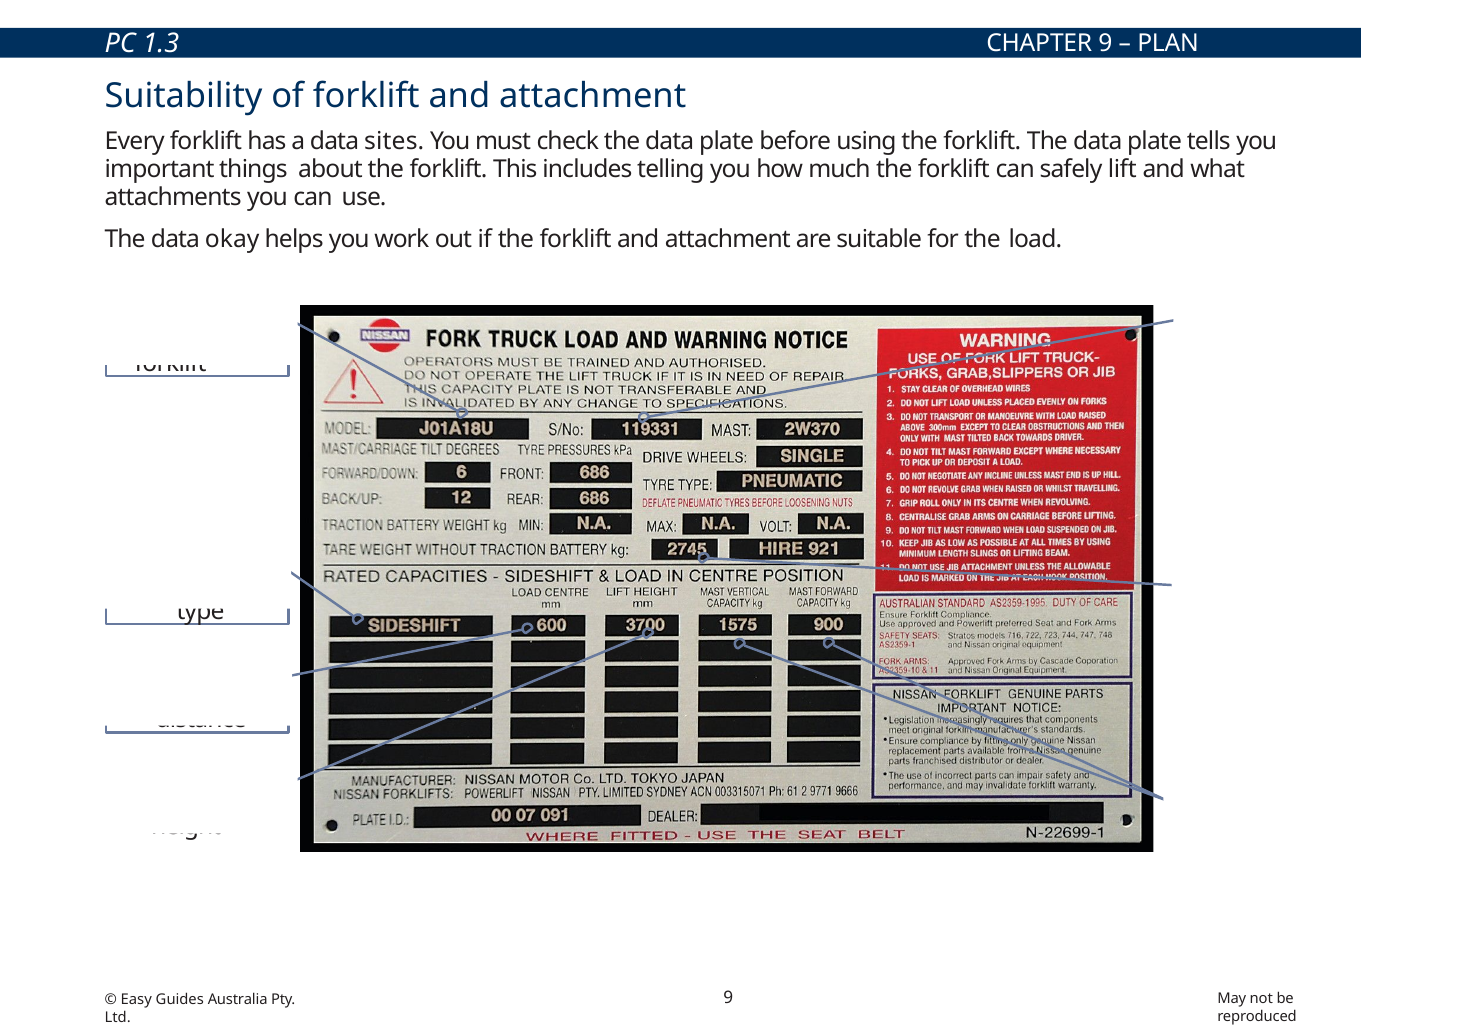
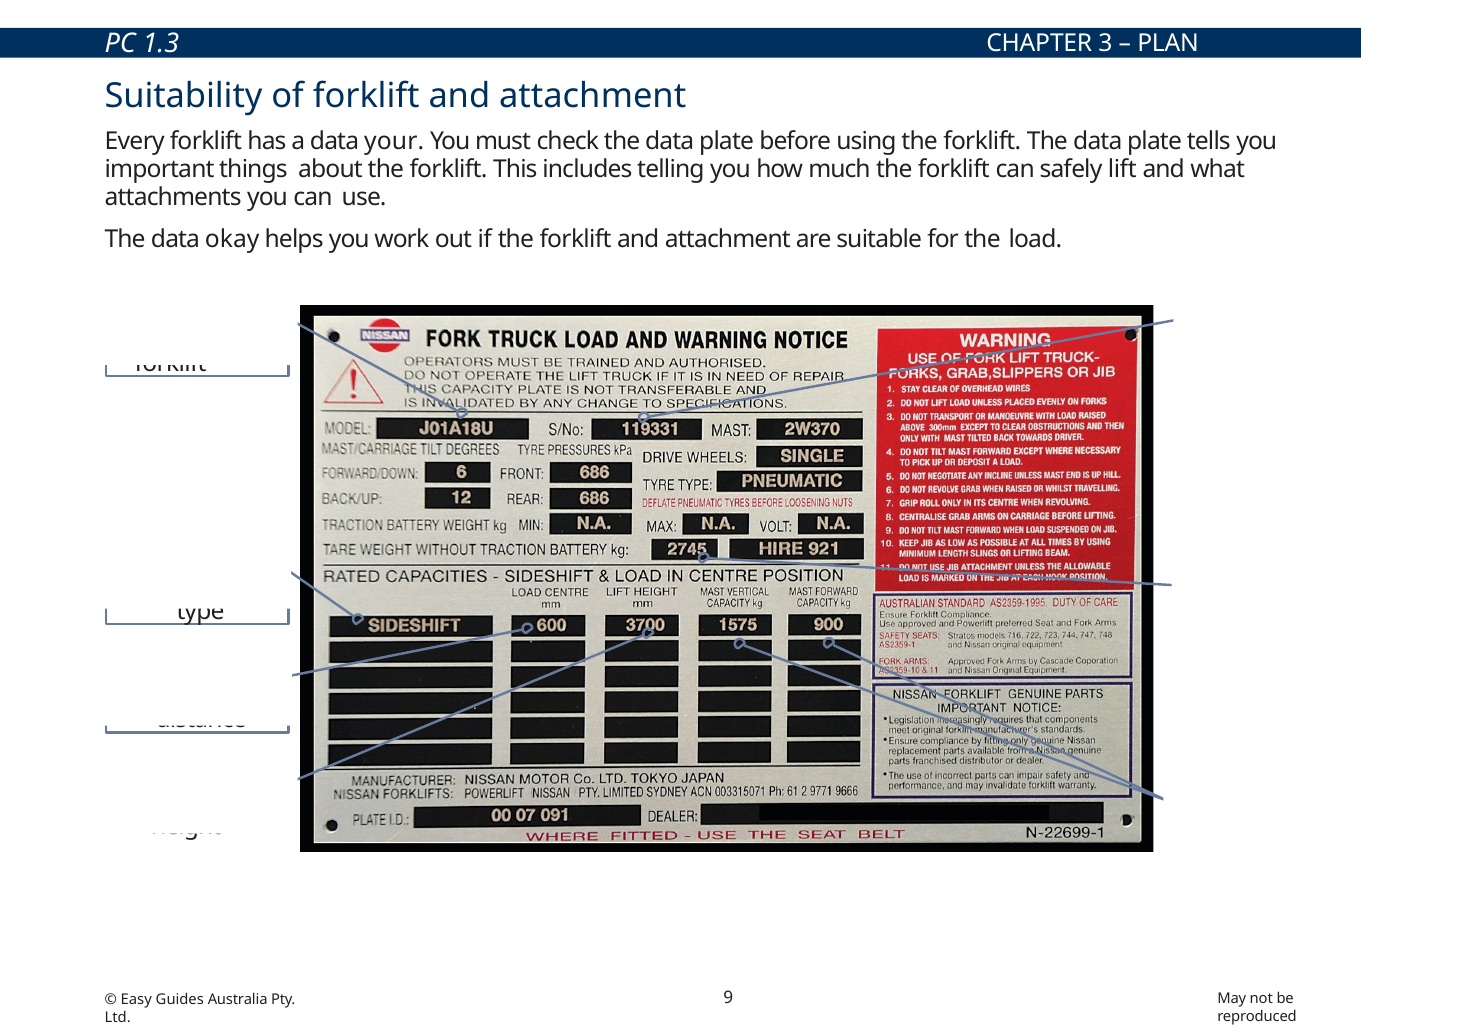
CHAPTER 9: 9 -> 3 (1105, 43)
sites: sites -> your (394, 142)
